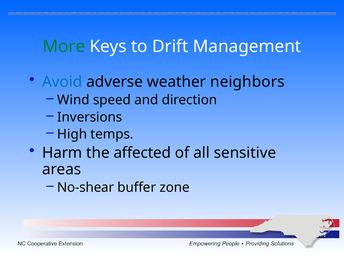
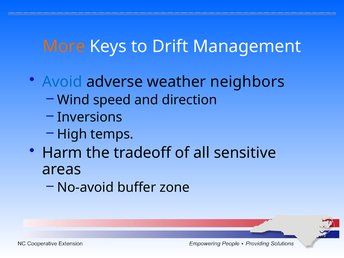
More colour: green -> orange (64, 46)
affected: affected -> tradeoff (142, 153)
No-shear: No-shear -> No-avoid (86, 187)
